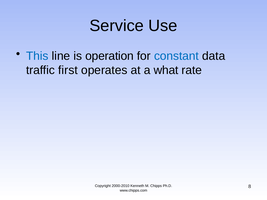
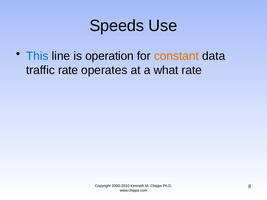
Service: Service -> Speeds (117, 26)
constant colour: blue -> orange (176, 56)
traffic first: first -> rate (68, 70)
